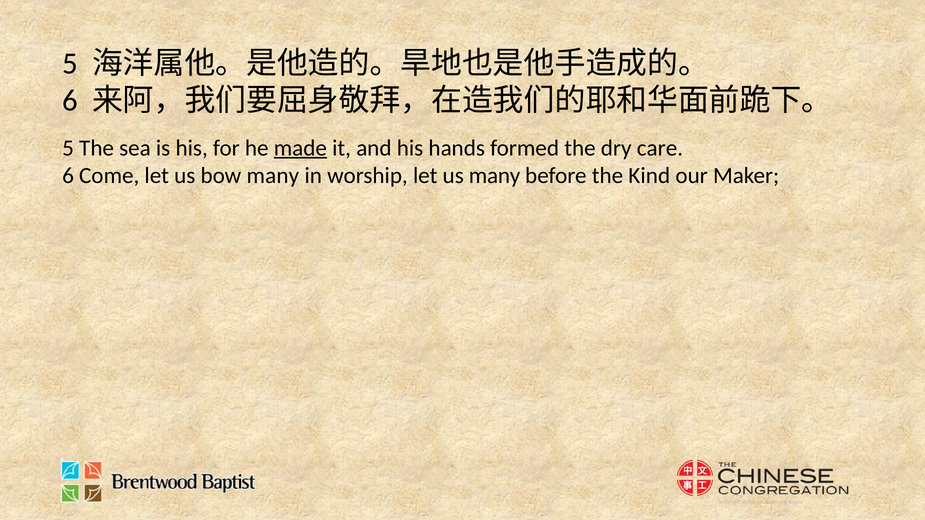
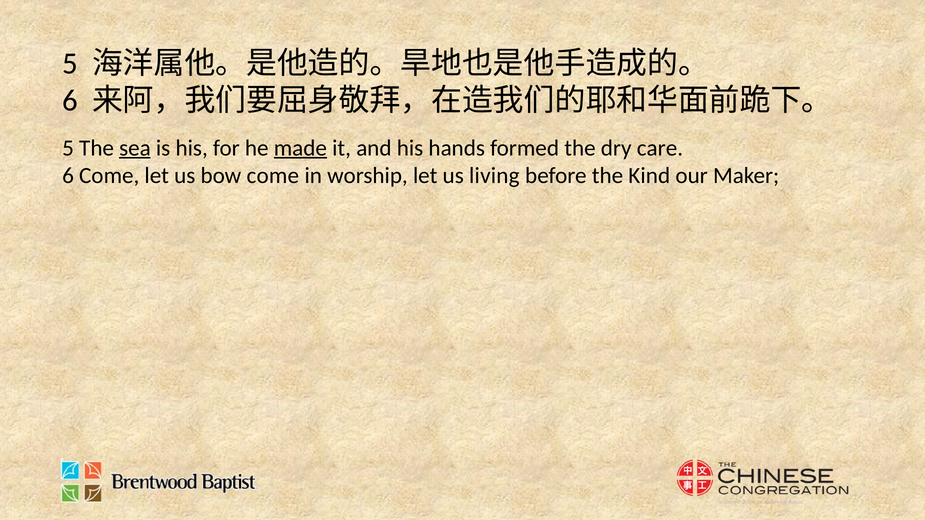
sea underline: none -> present (135, 148)
bow many: many -> come (273, 176)
us many: many -> living (494, 176)
